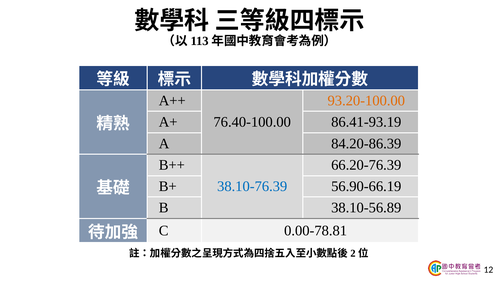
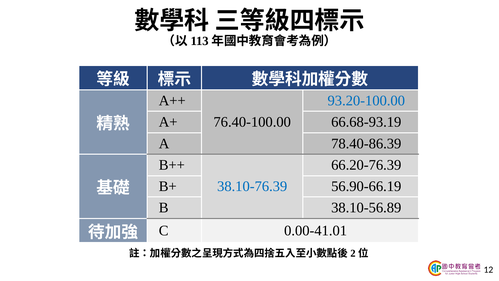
93.20-100.00 colour: orange -> blue (366, 100)
86.41-93.19: 86.41-93.19 -> 66.68-93.19 (366, 122)
84.20-86.39: 84.20-86.39 -> 78.40-86.39 (366, 143)
0.00-78.81: 0.00-78.81 -> 0.00-41.01 (316, 230)
